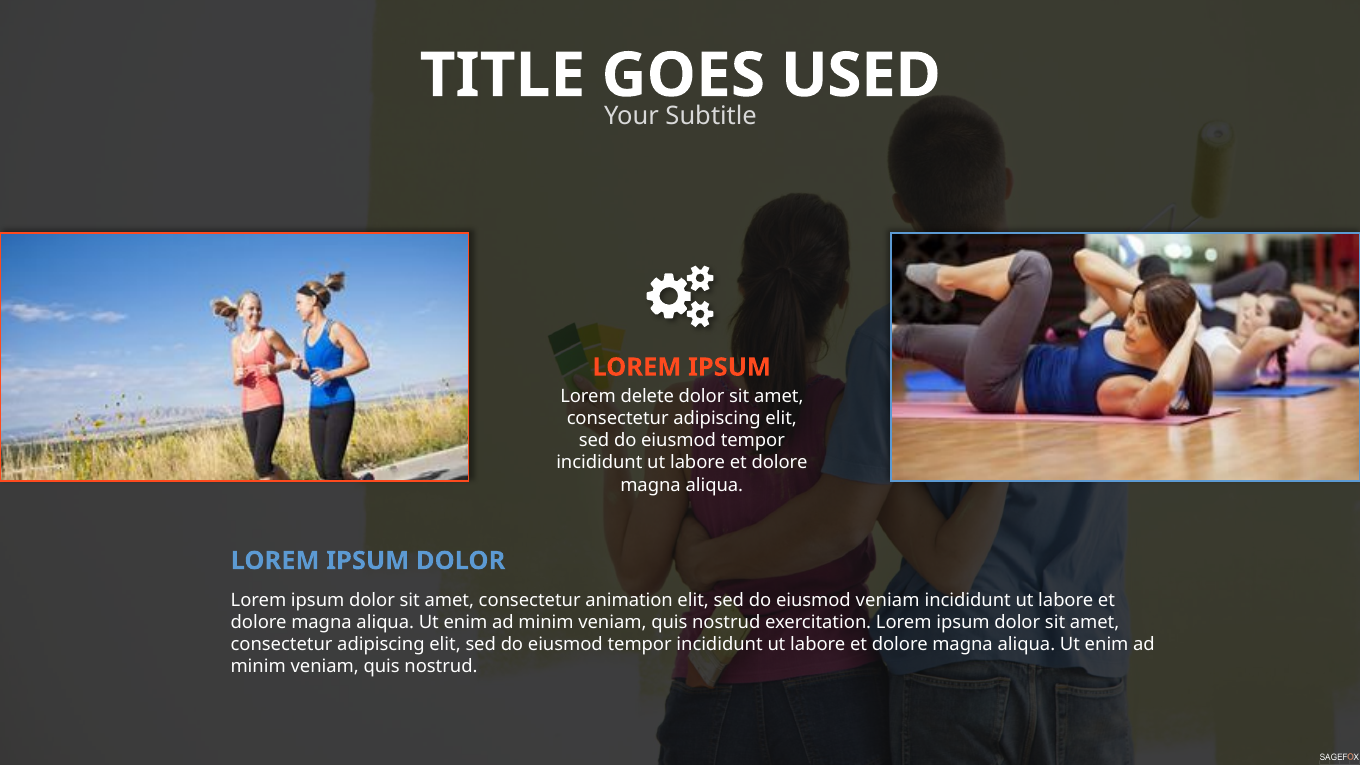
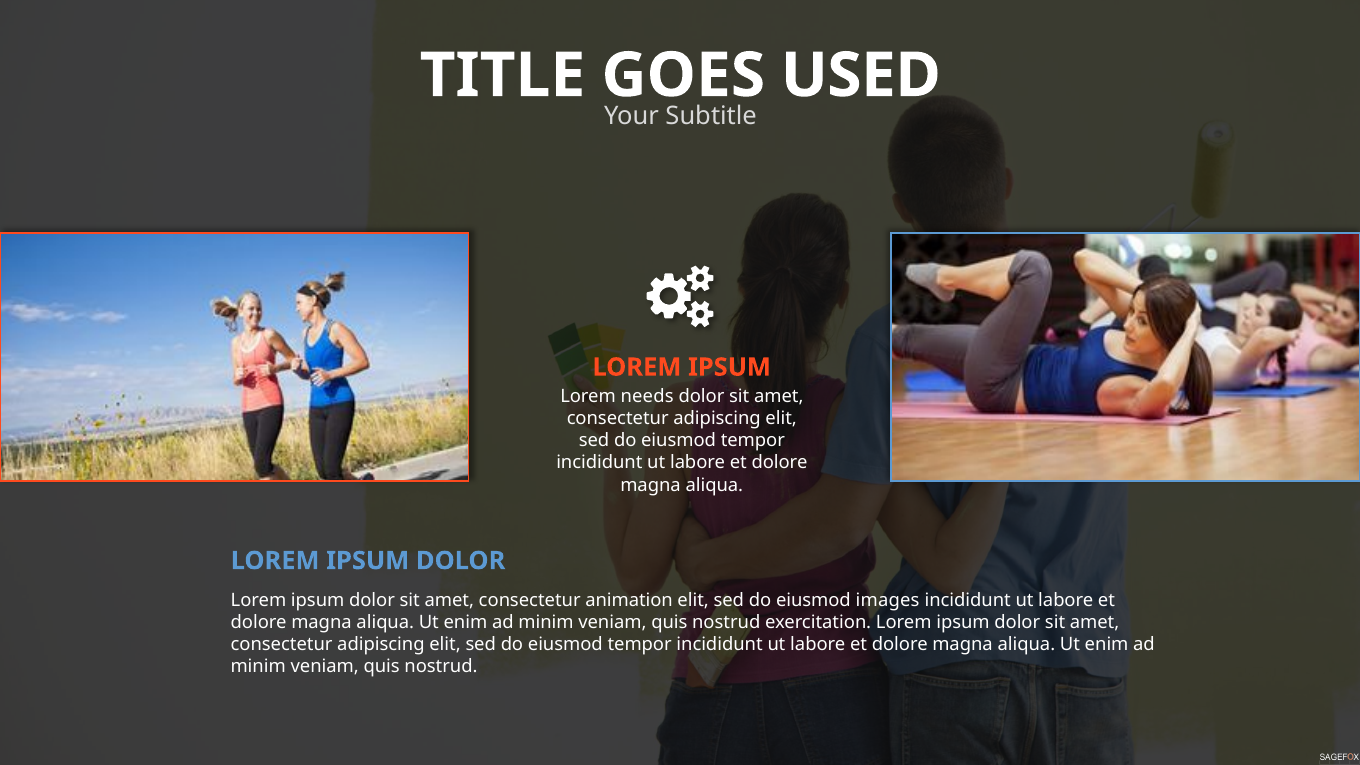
delete: delete -> needs (647, 397)
eiusmod veniam: veniam -> images (888, 600)
